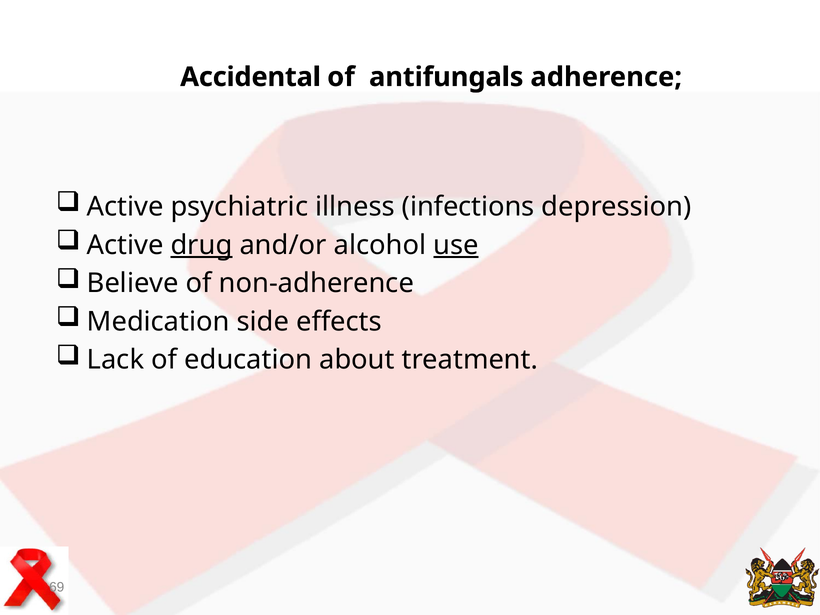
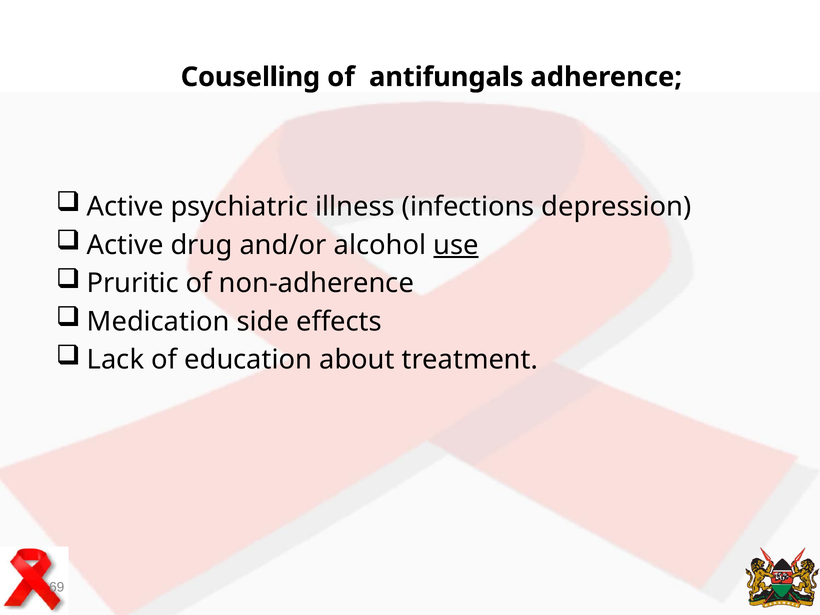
Accidental: Accidental -> Couselling (250, 77)
drug underline: present -> none (202, 245)
Believe: Believe -> Pruritic (133, 283)
